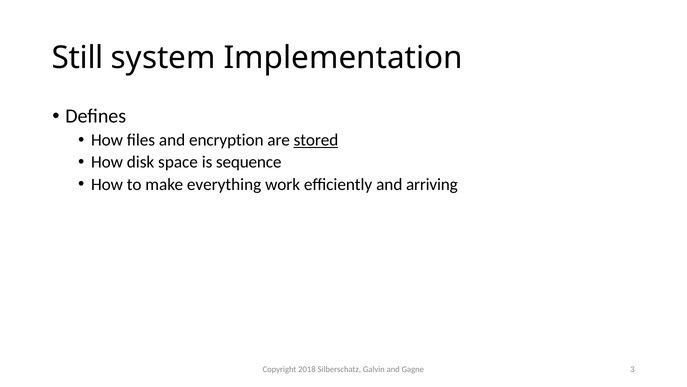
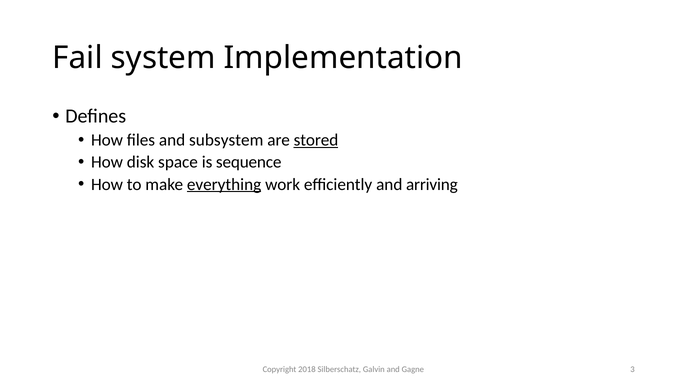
Still: Still -> Fail (78, 58)
encryption: encryption -> subsystem (226, 140)
everything underline: none -> present (224, 184)
